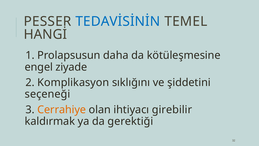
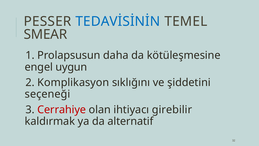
HANGİ: HANGİ -> SMEAR (45, 34)
ziyade: ziyade -> uygun (71, 67)
Cerrahiye colour: orange -> red (62, 109)
gerektiği: gerektiği -> alternatif (130, 121)
